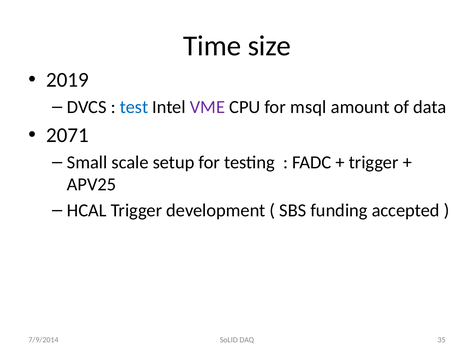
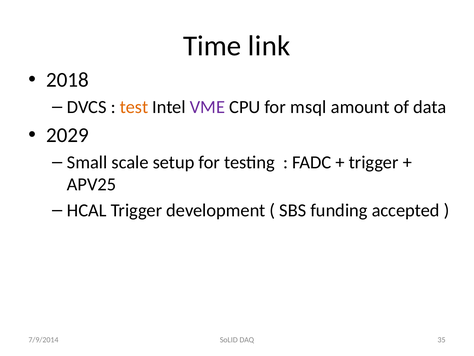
size: size -> link (269, 46)
2019: 2019 -> 2018 (68, 80)
test colour: blue -> orange (134, 107)
2071: 2071 -> 2029 (68, 135)
